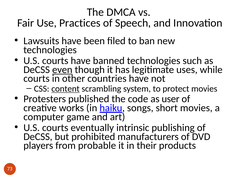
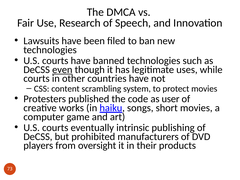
Practices: Practices -> Research (80, 23)
content underline: present -> none (65, 89)
probable: probable -> oversight (97, 146)
